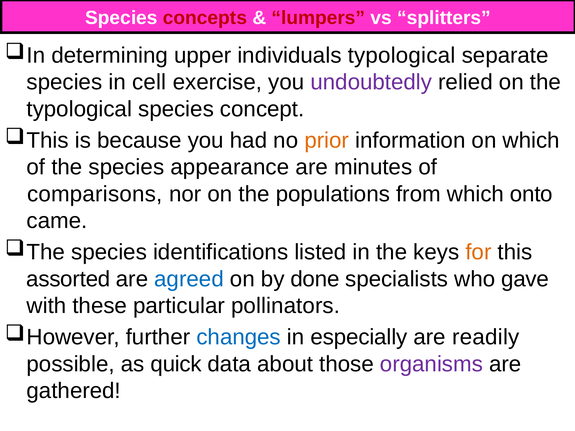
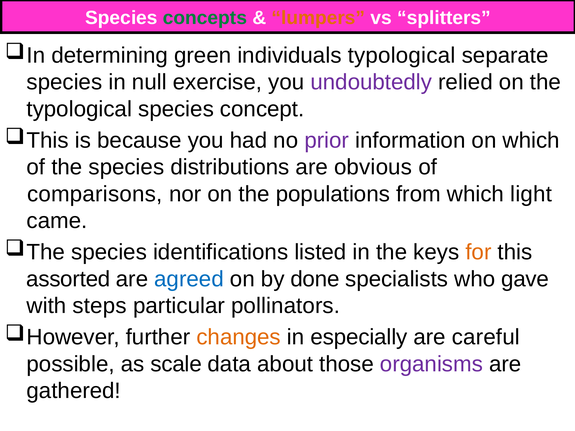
concepts colour: red -> green (205, 18)
lumpers colour: red -> orange (318, 18)
upper: upper -> green (203, 55)
cell: cell -> null (149, 82)
prior colour: orange -> purple (327, 141)
appearance: appearance -> distributions (230, 167)
minutes: minutes -> obvious (373, 167)
onto: onto -> light (531, 194)
these: these -> steps (100, 306)
changes colour: blue -> orange (239, 337)
readily: readily -> careful (486, 337)
quick: quick -> scale (176, 364)
